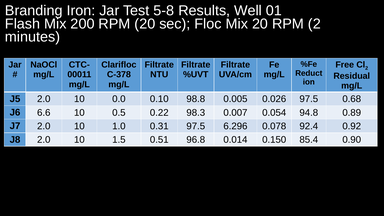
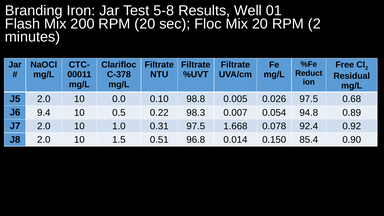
6.6: 6.6 -> 9.4 (44, 113)
6.296: 6.296 -> 1.668 (235, 126)
